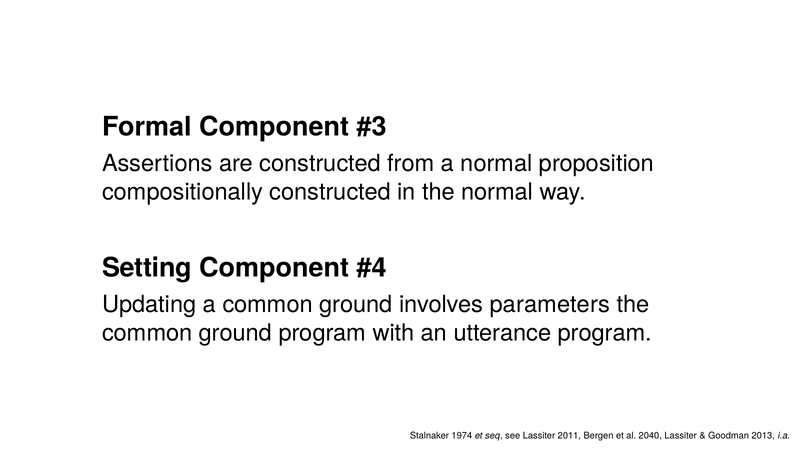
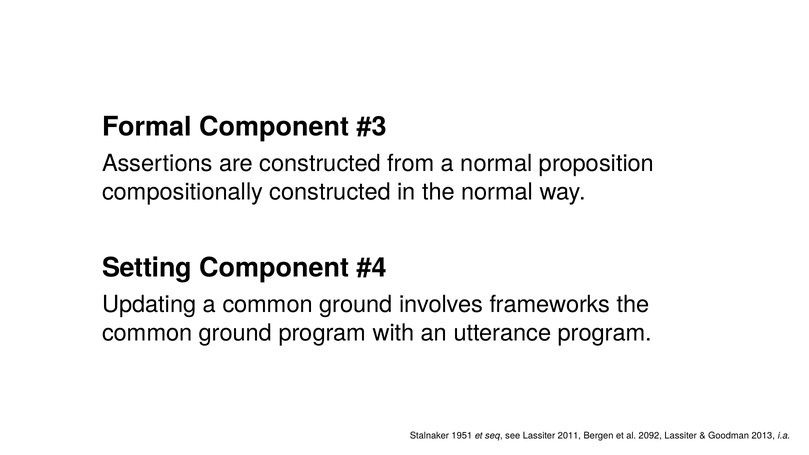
parameters: parameters -> frameworks (550, 305)
1974: 1974 -> 1951 (462, 436)
2040: 2040 -> 2092 (650, 436)
